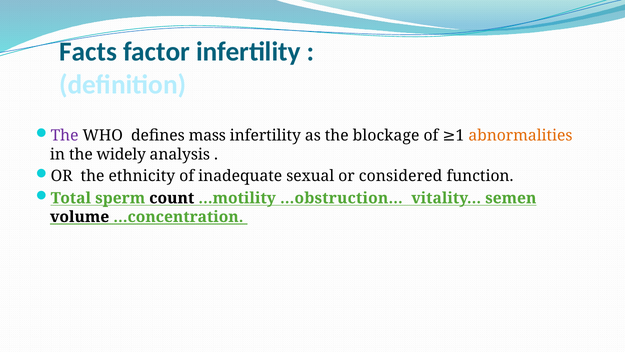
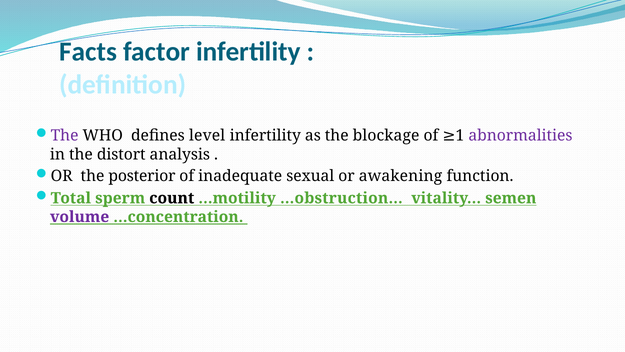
mass: mass -> level (207, 135)
abnormalities colour: orange -> purple (520, 135)
widely: widely -> distort (121, 154)
ethnicity: ethnicity -> posterior (142, 176)
considered: considered -> awakening (401, 176)
volume colour: black -> purple (80, 217)
